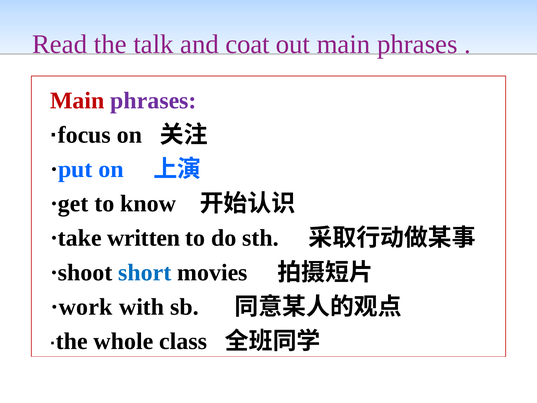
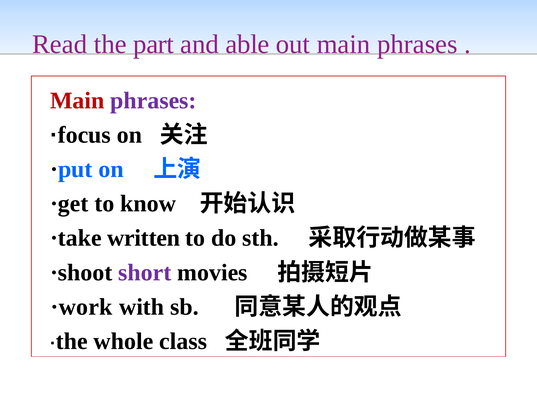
talk: talk -> part (154, 44)
coat: coat -> able (248, 44)
short colour: blue -> purple (145, 272)
